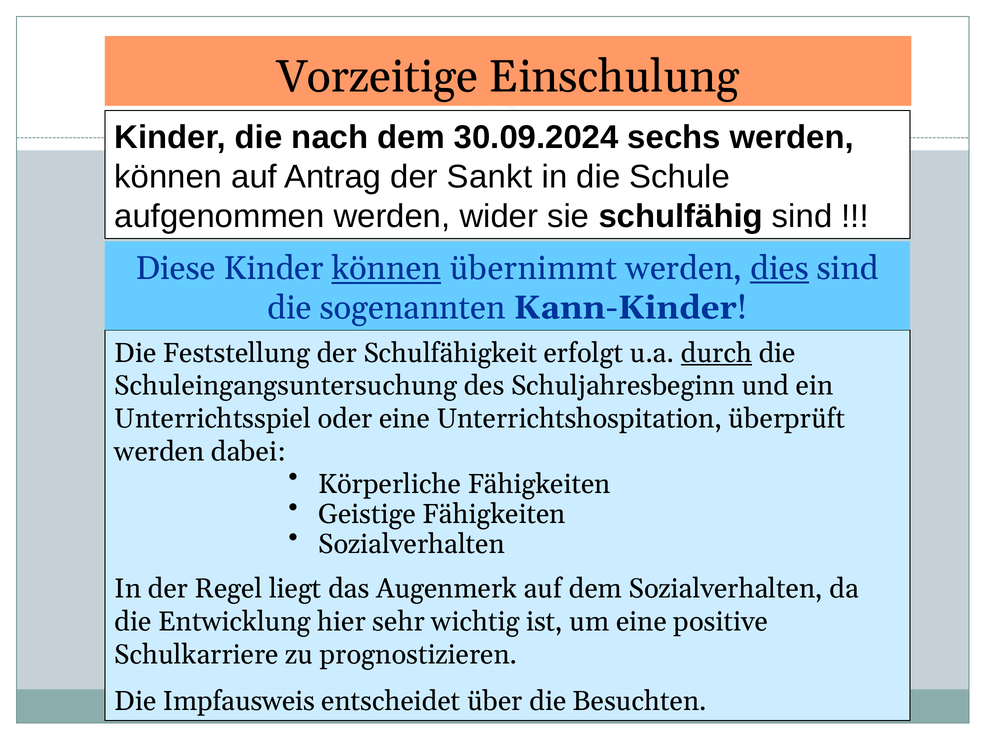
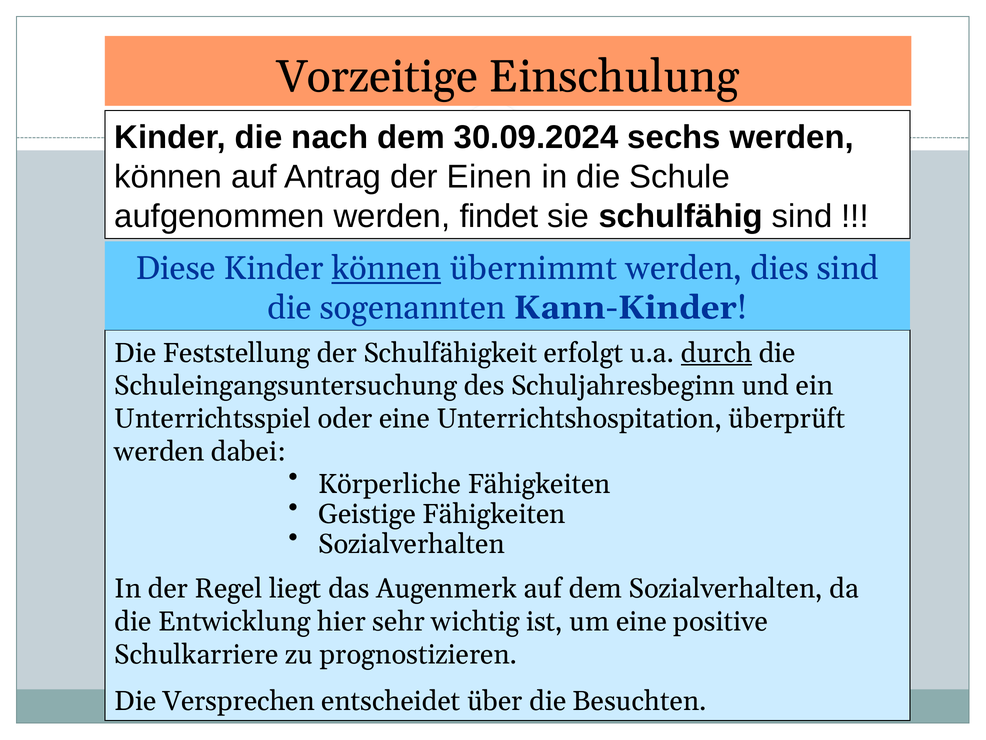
Sankt: Sankt -> Einen (490, 177)
wider: wider -> findet (499, 216)
dies underline: present -> none (779, 268)
Impfausweis: Impfausweis -> Versprechen (239, 701)
